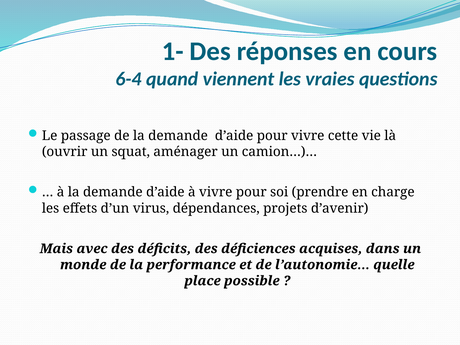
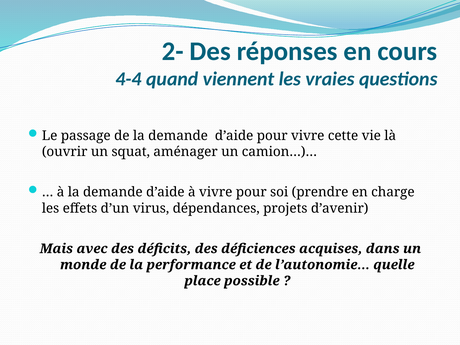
1-: 1- -> 2- (173, 51)
6-4: 6-4 -> 4-4 (129, 79)
